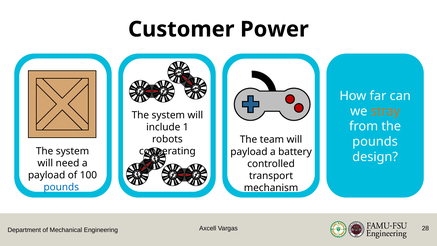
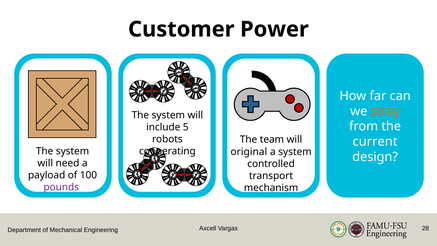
1: 1 -> 5 (186, 127)
pounds: pounds -> current (375, 142)
payload: payload -> original (249, 152)
a battery: battery -> system (295, 152)
pounds colour: blue -> purple (61, 187)
